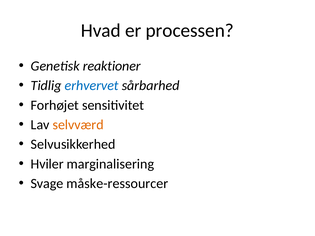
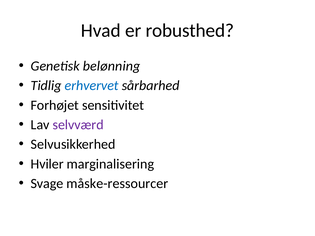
processen: processen -> robusthed (190, 30)
reaktioner: reaktioner -> belønning (112, 66)
selvværd colour: orange -> purple (78, 125)
